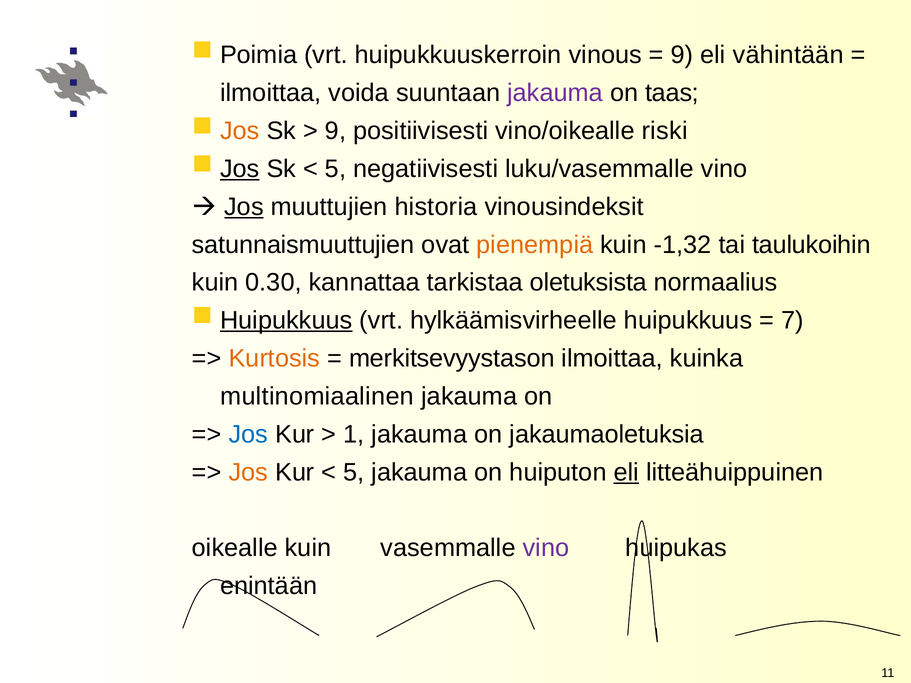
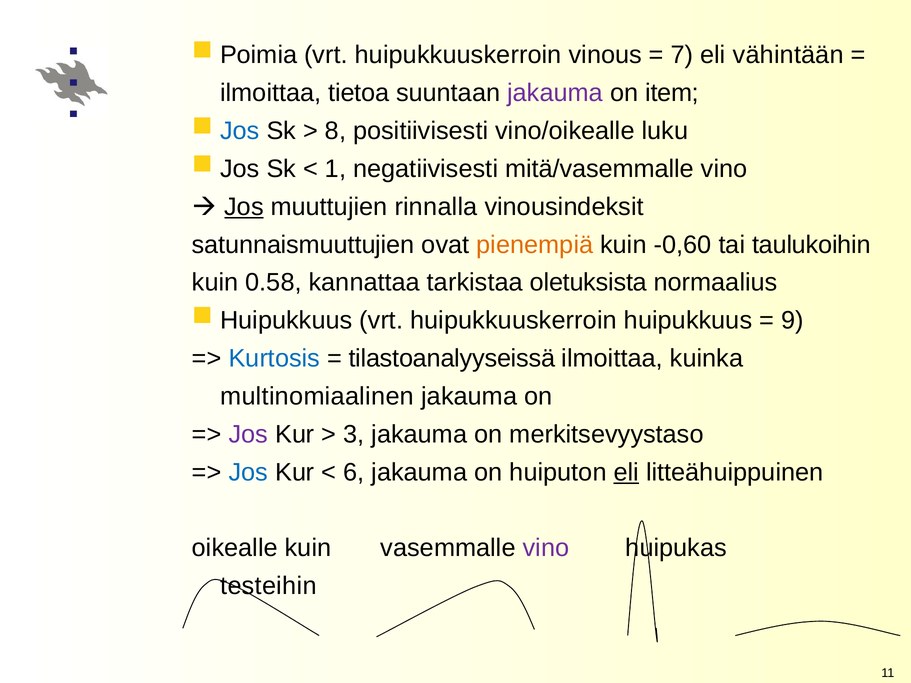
9: 9 -> 7 (682, 55)
voida: voida -> tietoa (359, 93)
taas: taas -> item (672, 93)
Jos colour: orange -> blue (240, 131)
9: 9 -> 8 (335, 131)
riski: riski -> luku (665, 131)
Jos underline: present -> none (240, 169)
5: 5 -> 1 (335, 169)
luku/vasemmalle: luku/vasemmalle -> mitä/vasemmalle (600, 169)
historia: historia -> rinnalla (436, 207)
-1,32: -1,32 -> -0,60 (683, 245)
0.30: 0.30 -> 0.58 (273, 283)
Huipukkuus underline: present -> none (286, 321)
hylkäämisvirheelle: hylkäämisvirheelle -> huipukkuuskerroin (513, 321)
7: 7 -> 9 (792, 321)
Kurtosis colour: orange -> blue (274, 359)
merkitsevyystason: merkitsevyystason -> tilastoanalyyseissä (452, 359)
Jos colour: blue -> purple (248, 434)
1: 1 -> 3 (354, 434)
jakaumaoletuksia: jakaumaoletuksia -> merkitsevyystaso (607, 434)
Jos colour: orange -> blue (248, 472)
5: 5 -> 6 (354, 472)
enintään: enintään -> testeihin (269, 586)
